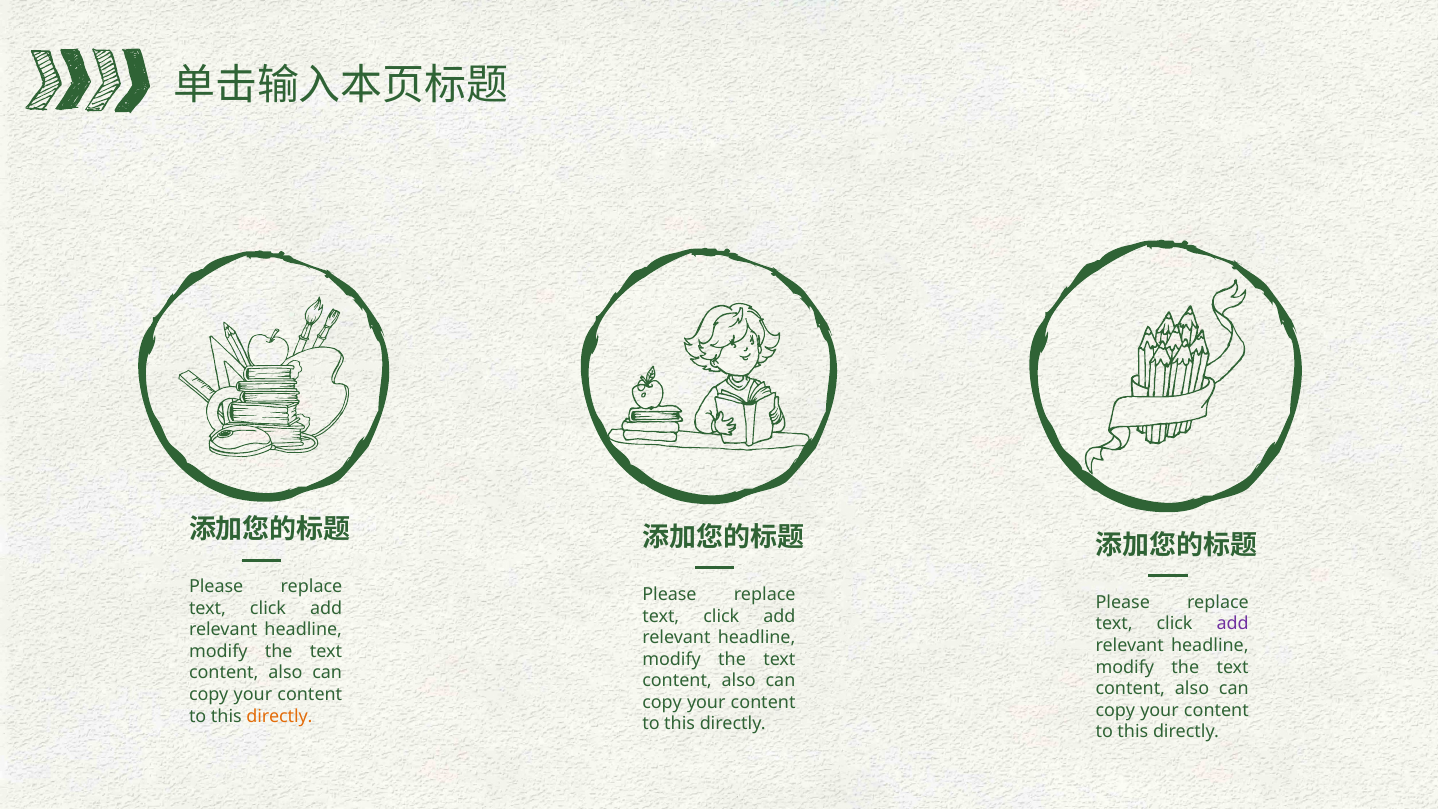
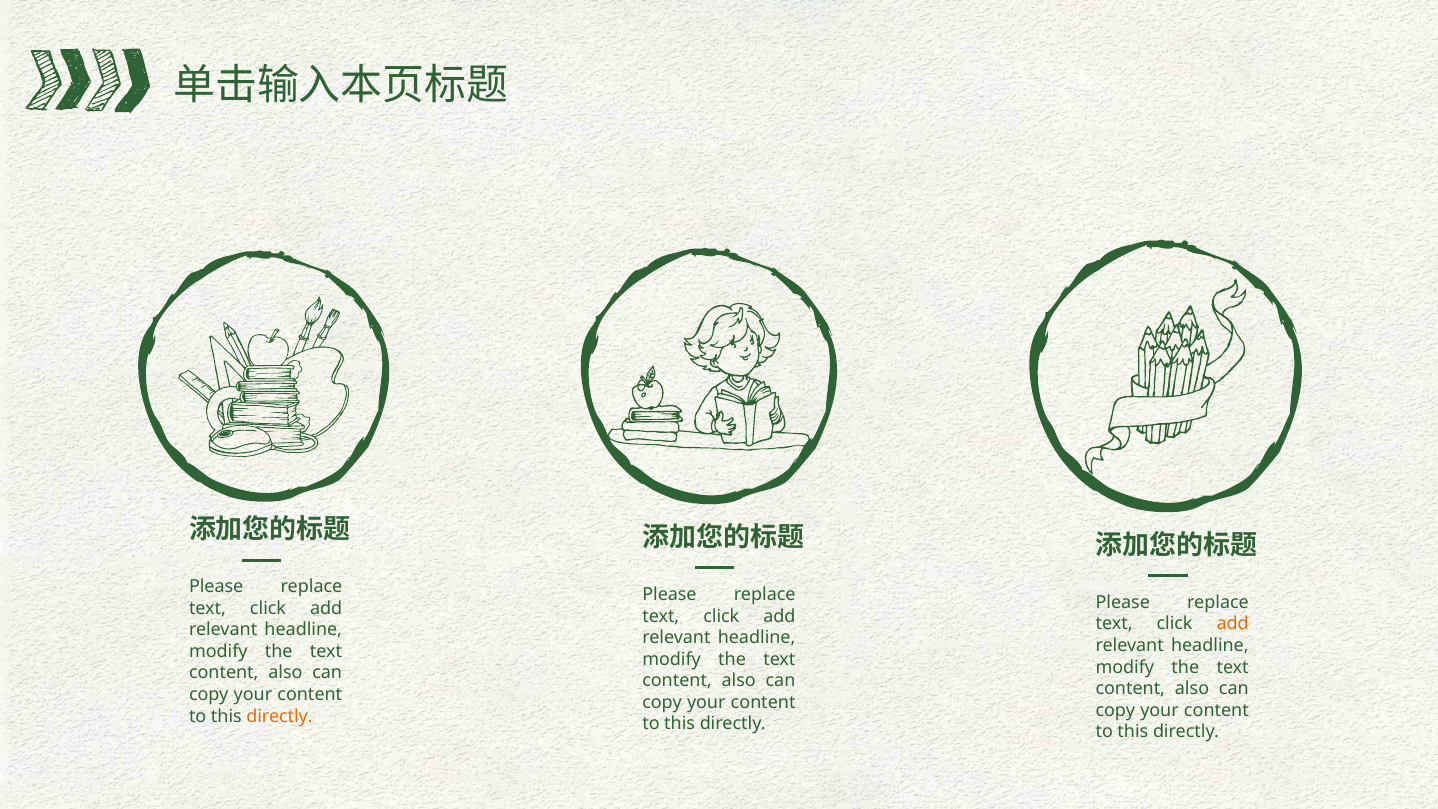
add colour: purple -> orange (1233, 624)
